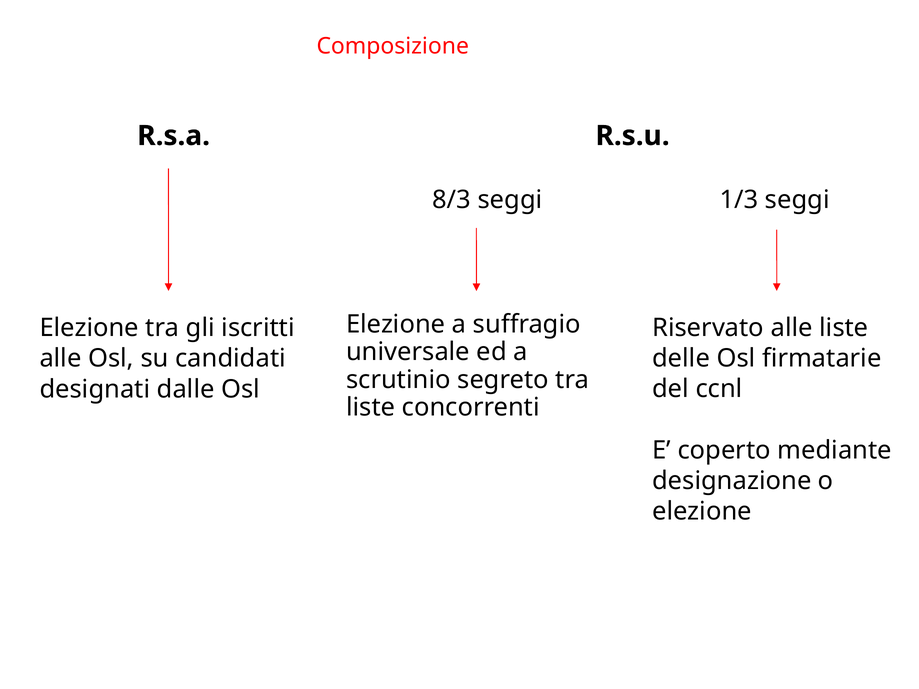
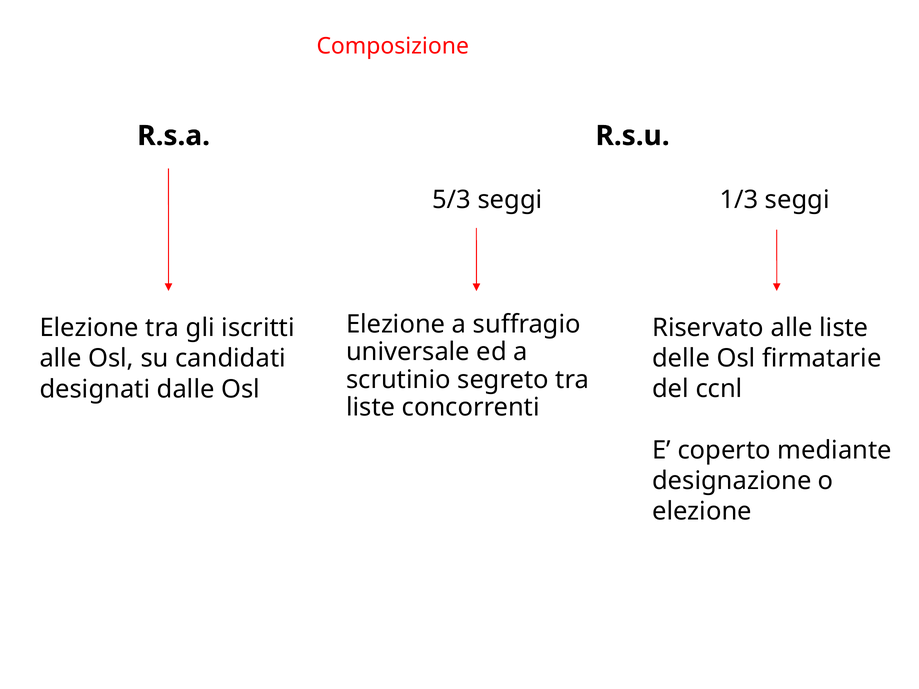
8/3: 8/3 -> 5/3 (452, 200)
